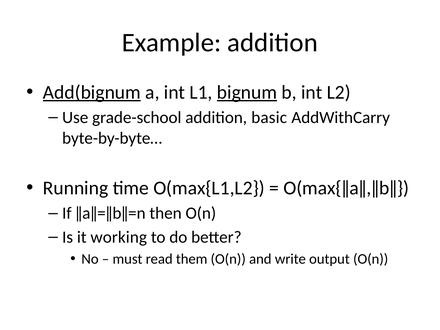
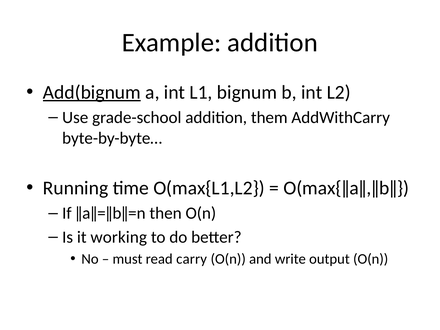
bignum underline: present -> none (247, 92)
basic: basic -> them (269, 118)
them: them -> carry (192, 259)
